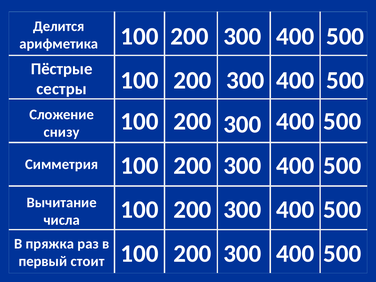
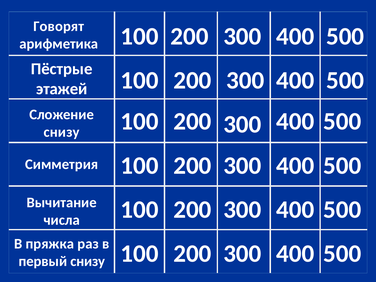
Делится: Делится -> Говорят (59, 26)
сестры: сестры -> этажей (62, 89)
первый стоит: стоит -> снизу (88, 261)
